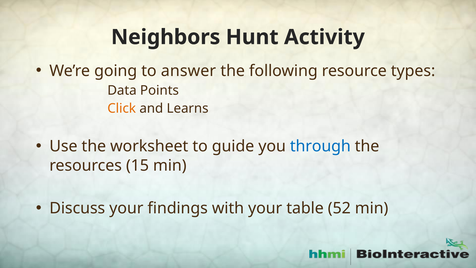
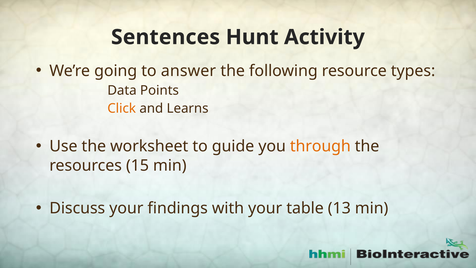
Neighbors: Neighbors -> Sentences (166, 37)
through colour: blue -> orange (320, 146)
52: 52 -> 13 (339, 208)
